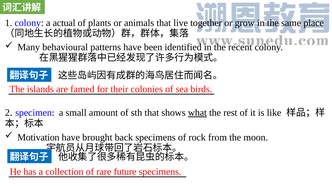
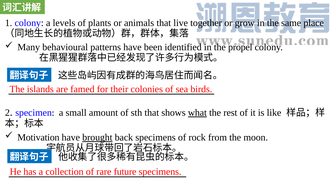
actual: actual -> levels (64, 23)
recent: recent -> propel (240, 47)
brought underline: none -> present (97, 137)
